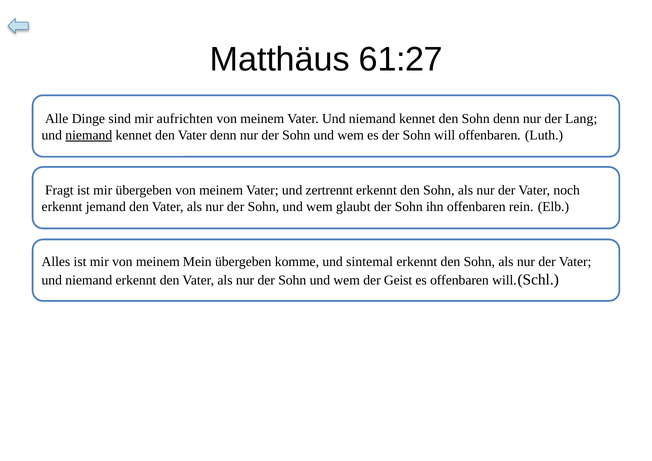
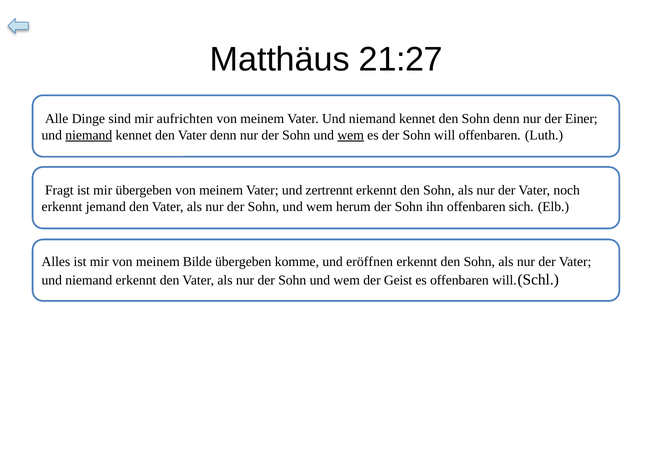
61:27: 61:27 -> 21:27 (401, 59)
Lang: Lang -> Einer (581, 119)
wem underline: none -> present (351, 135)
glaubt: glaubt -> herum (353, 207)
rein: rein -> sich (521, 207)
Mein: Mein -> Bilde (197, 262)
sintemal: sintemal -> eröffnen (370, 262)
